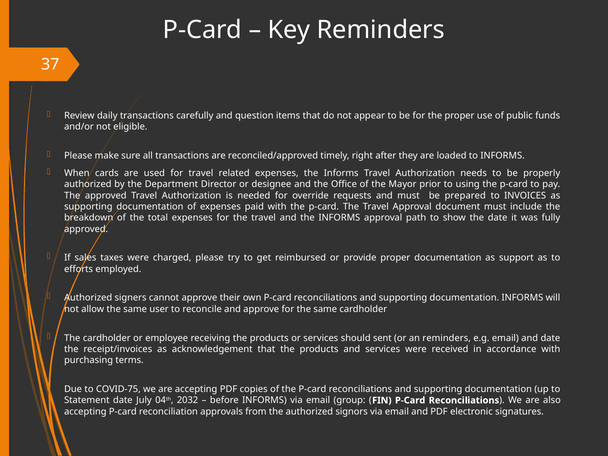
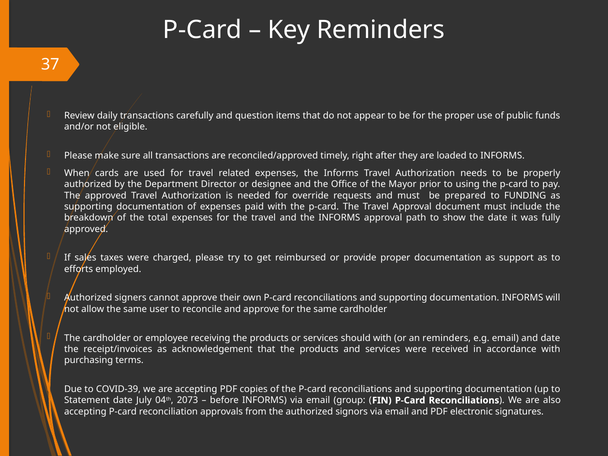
INVOICES: INVOICES -> FUNDING (525, 196)
should sent: sent -> with (382, 338)
COVID-75: COVID-75 -> COVID-39 (118, 389)
2032: 2032 -> 2073 (188, 400)
